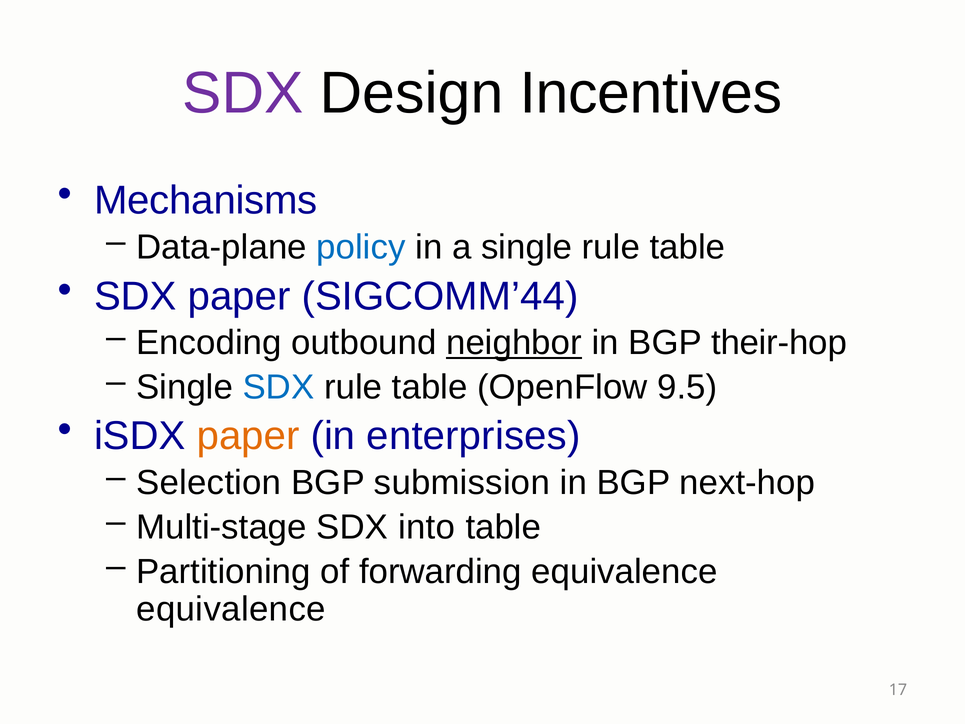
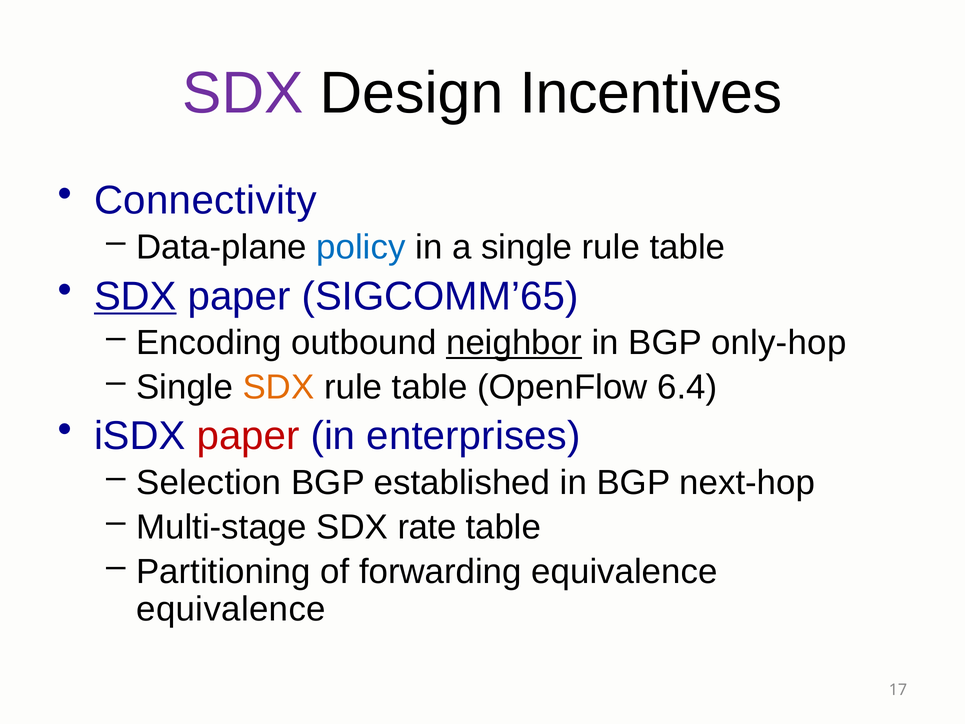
Mechanisms: Mechanisms -> Connectivity (206, 201)
SDX underline: none -> present (135, 296)
SIGCOMM’44: SIGCOMM’44 -> SIGCOMM’65 (440, 296)
their-hop: their-hop -> only-hop (779, 343)
SDX colour: blue -> orange (279, 387)
9.5: 9.5 -> 6.4 (687, 387)
paper colour: orange -> red (248, 436)
submission: submission -> established (462, 483)
into: into -> rate (427, 527)
